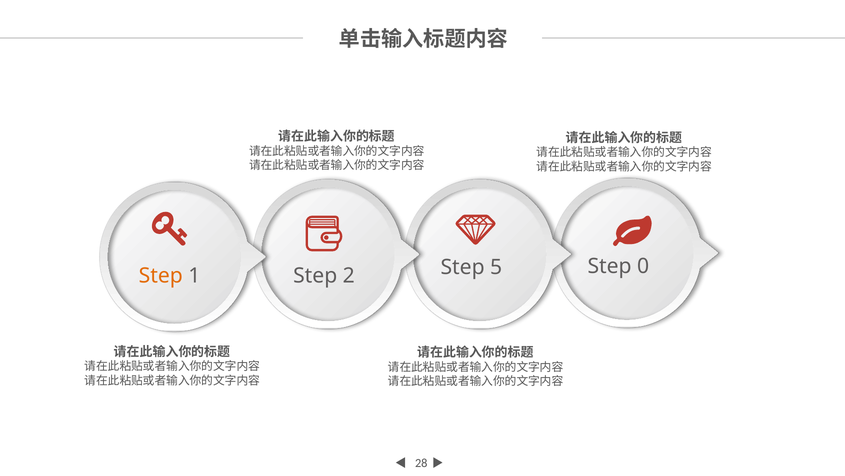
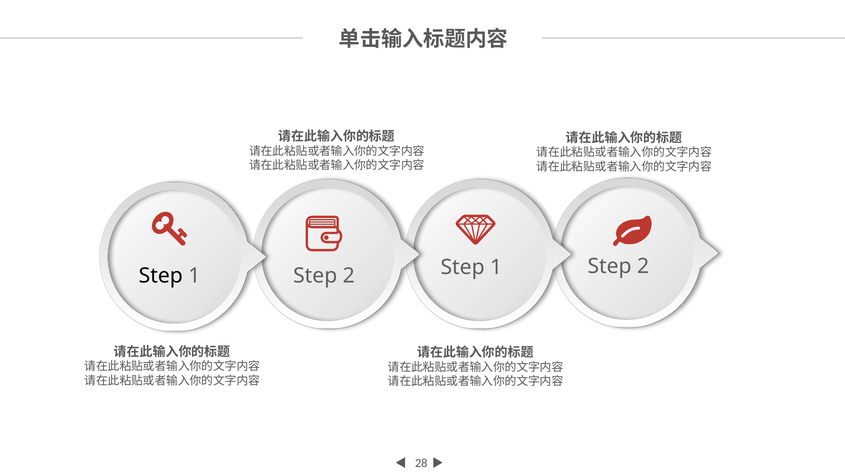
0: 0 -> 2 (643, 266)
5: 5 -> 1 (496, 267)
Step colour: orange -> black (161, 275)
